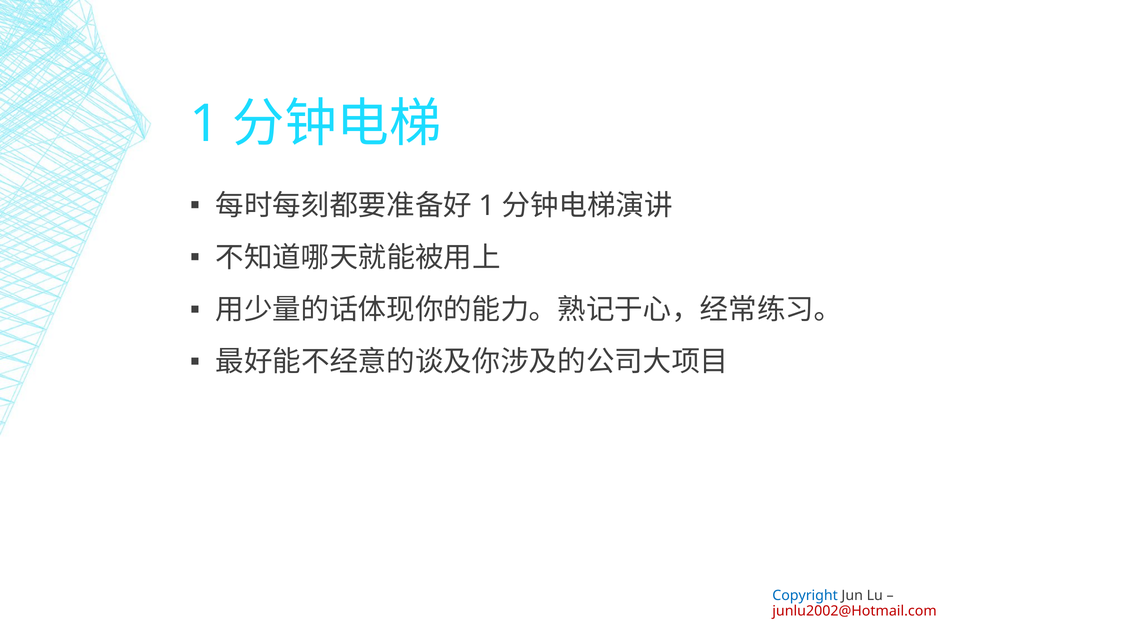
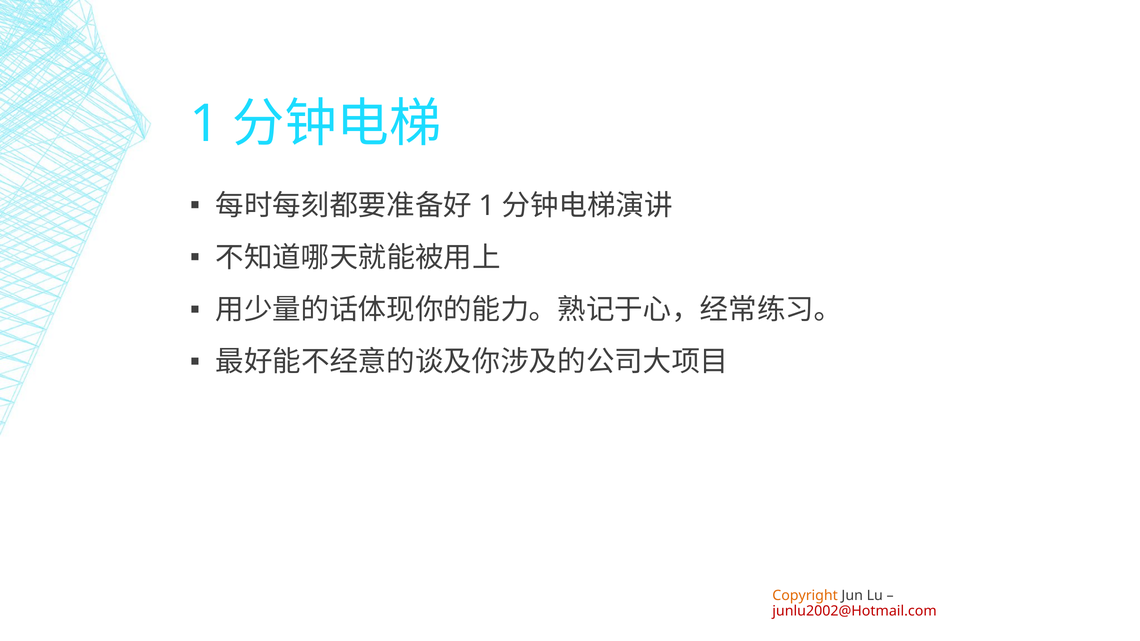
Copyright colour: blue -> orange (805, 596)
